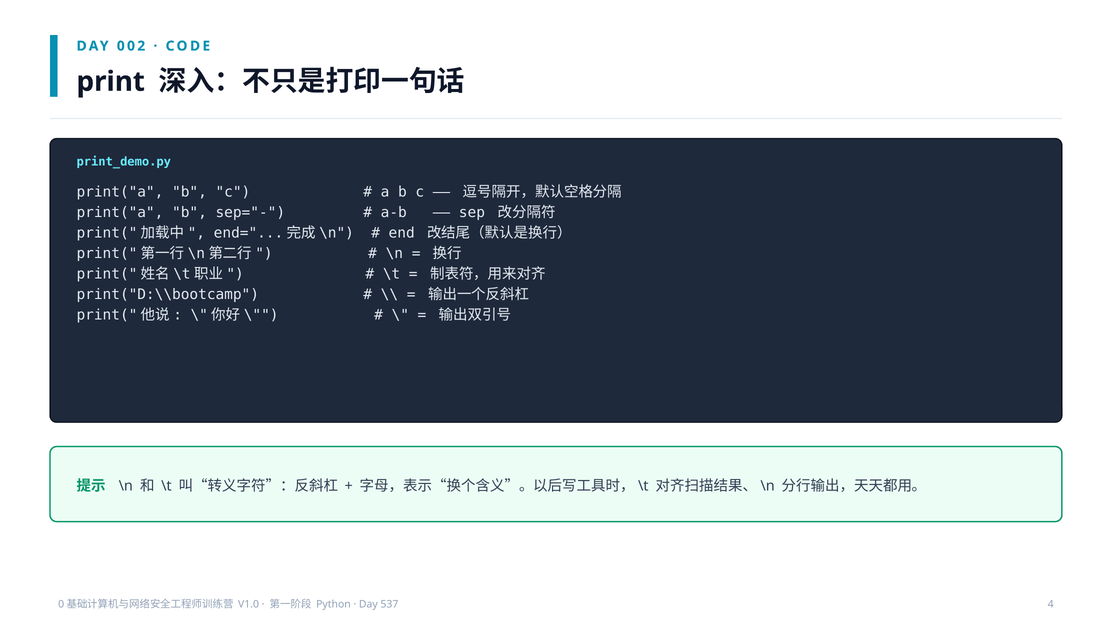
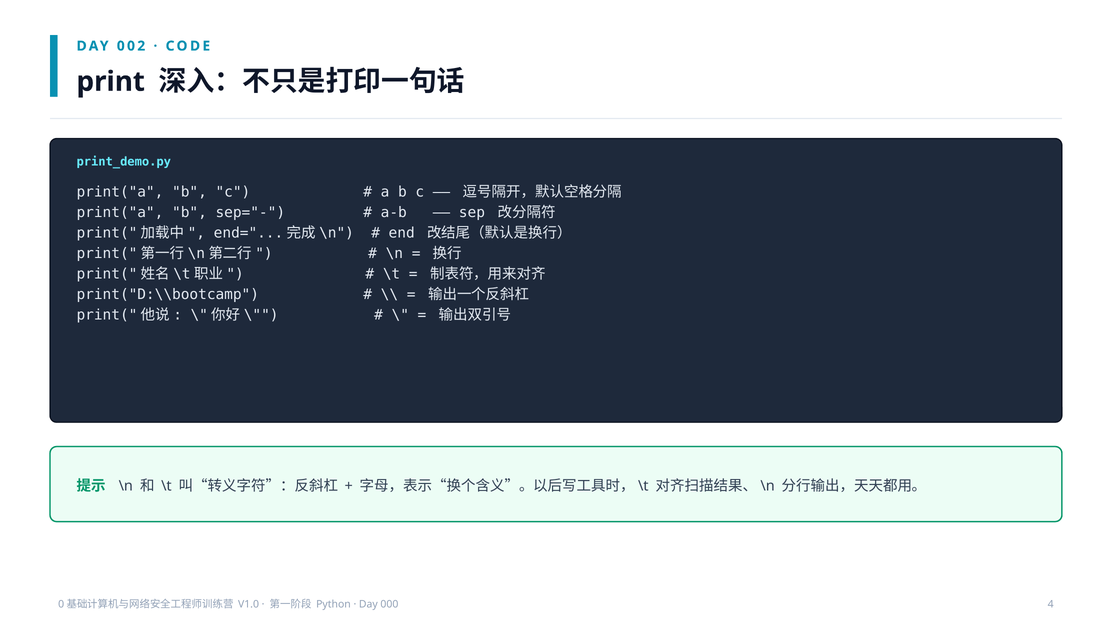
537: 537 -> 000 (389, 604)
